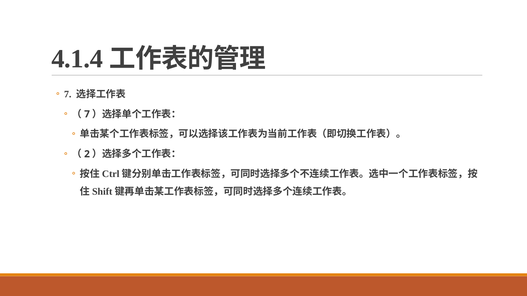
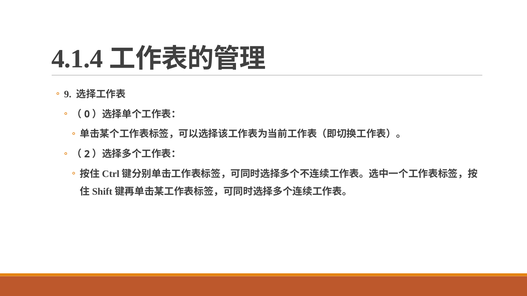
7: 7 -> 9 (68, 94)
7: 7 -> 0 (87, 114)
